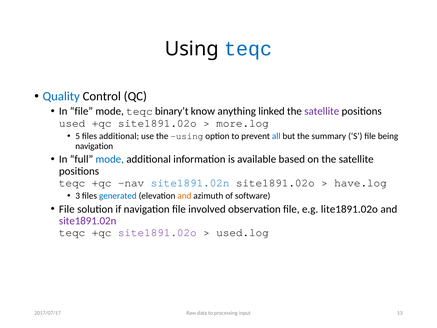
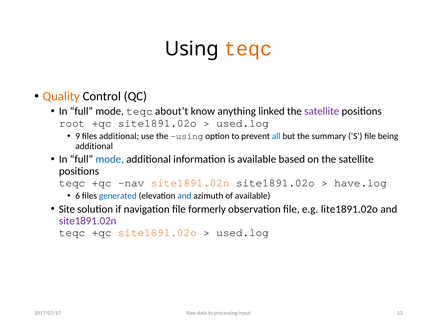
teqc colour: blue -> orange (248, 49)
Quality colour: blue -> orange (61, 96)
file: file -> full (81, 111)
binary’t: binary’t -> about’t (172, 111)
used: used -> root (72, 123)
more.log: more.log -> used.log (243, 123)
5: 5 -> 9 (78, 136)
navigation: navigation -> additional (94, 146)
site1891.02n colour: blue -> orange (190, 183)
3: 3 -> 6 (78, 196)
and colour: orange -> blue (184, 196)
of software: software -> available (253, 196)
File: File -> Site (67, 209)
involved: involved -> formerly (207, 209)
site1891.02o colour: purple -> orange (157, 233)
